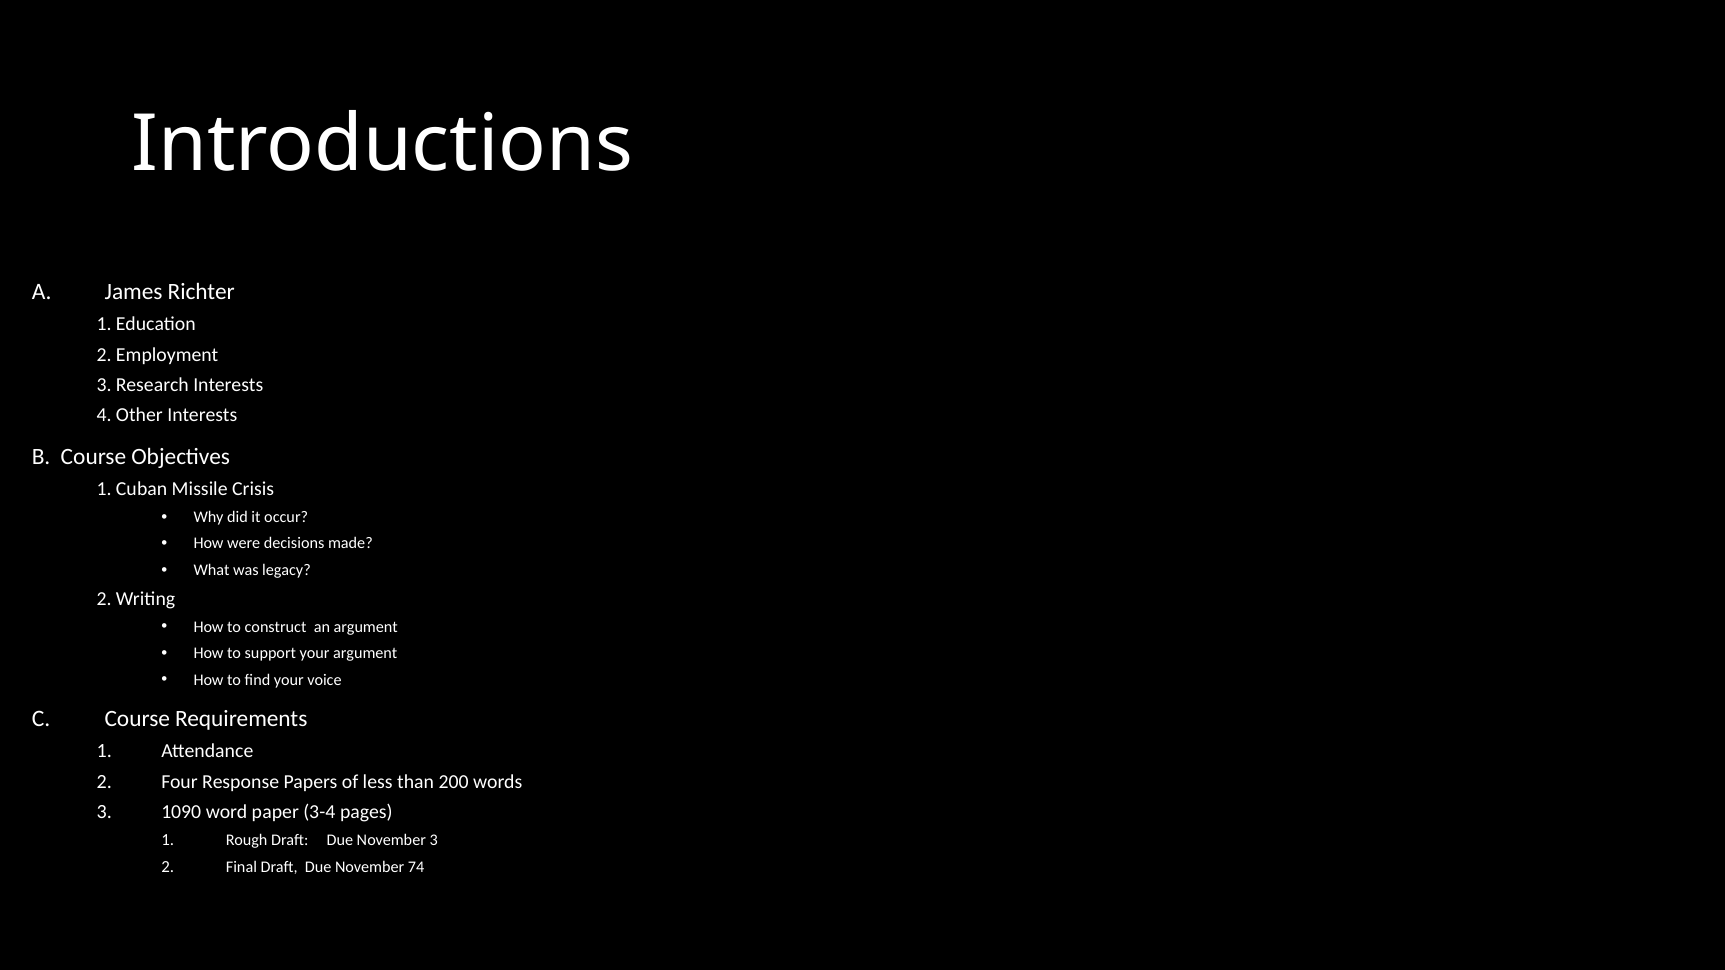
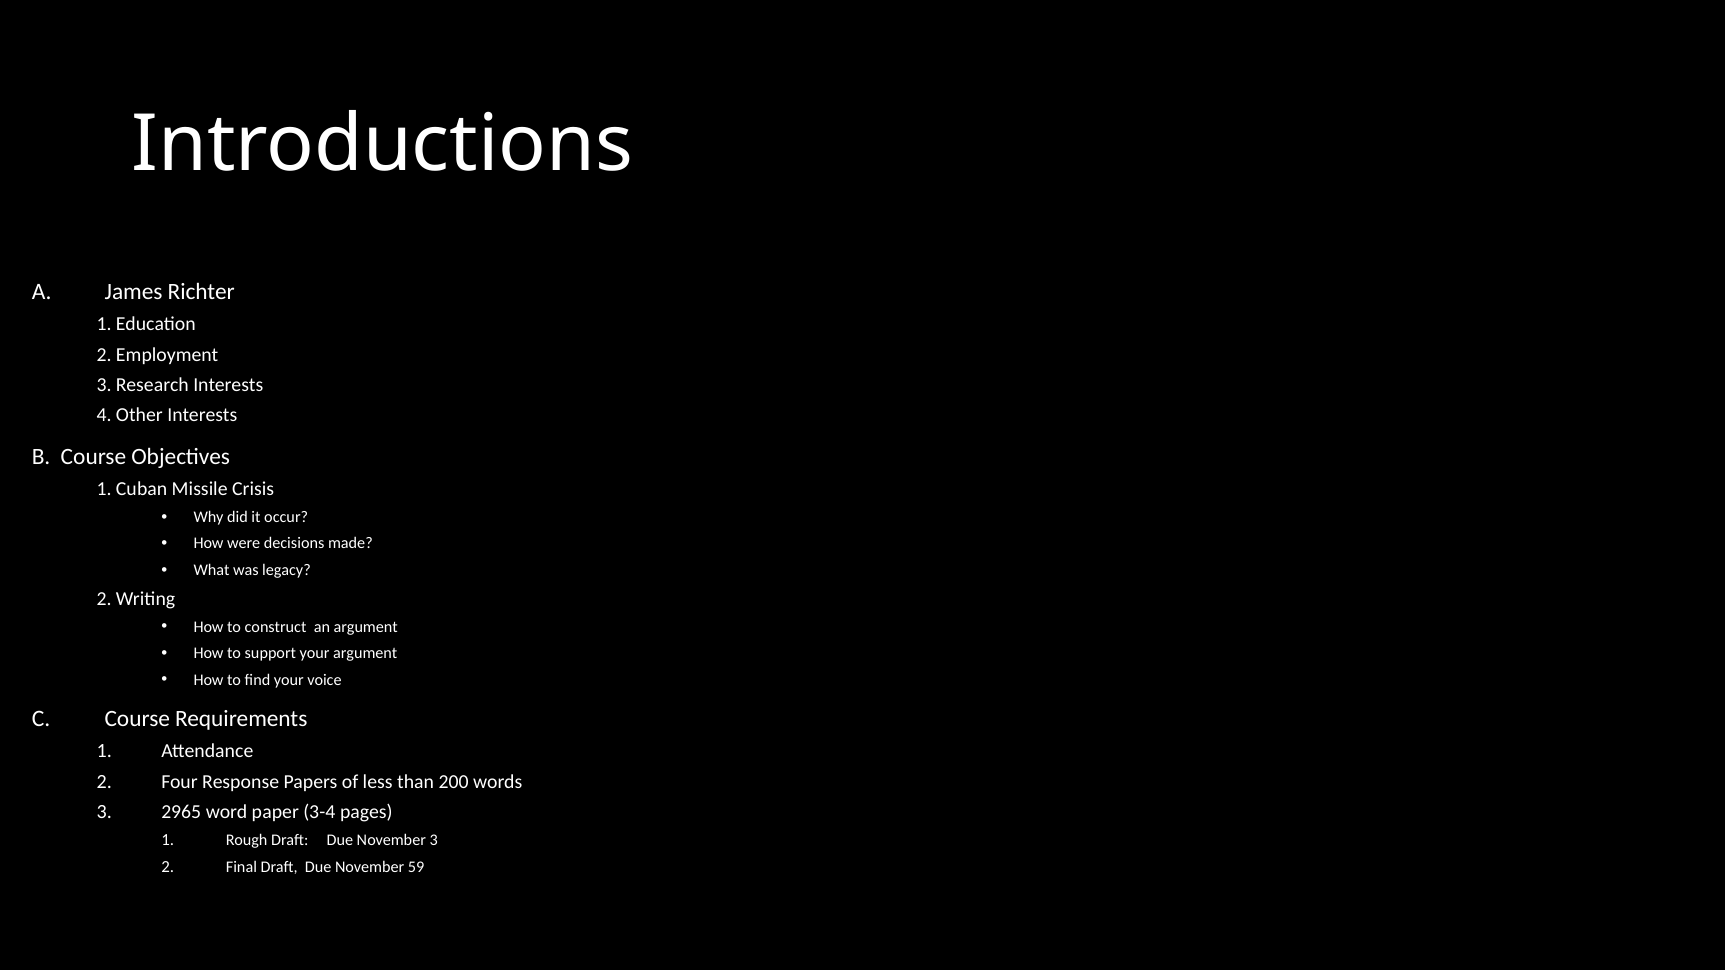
1090: 1090 -> 2965 (181, 812)
74: 74 -> 59 (416, 867)
